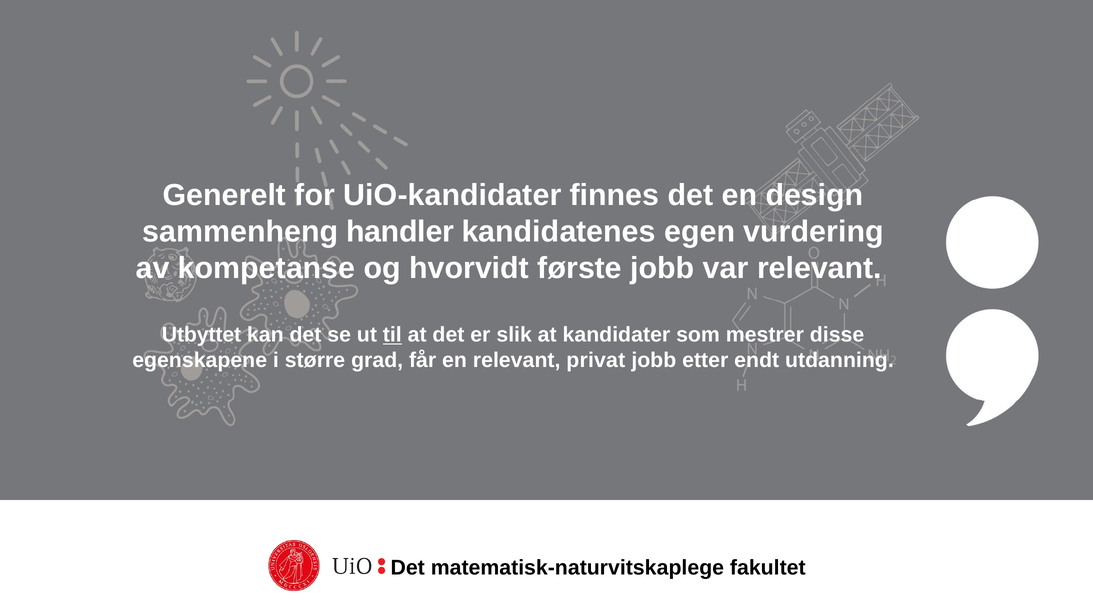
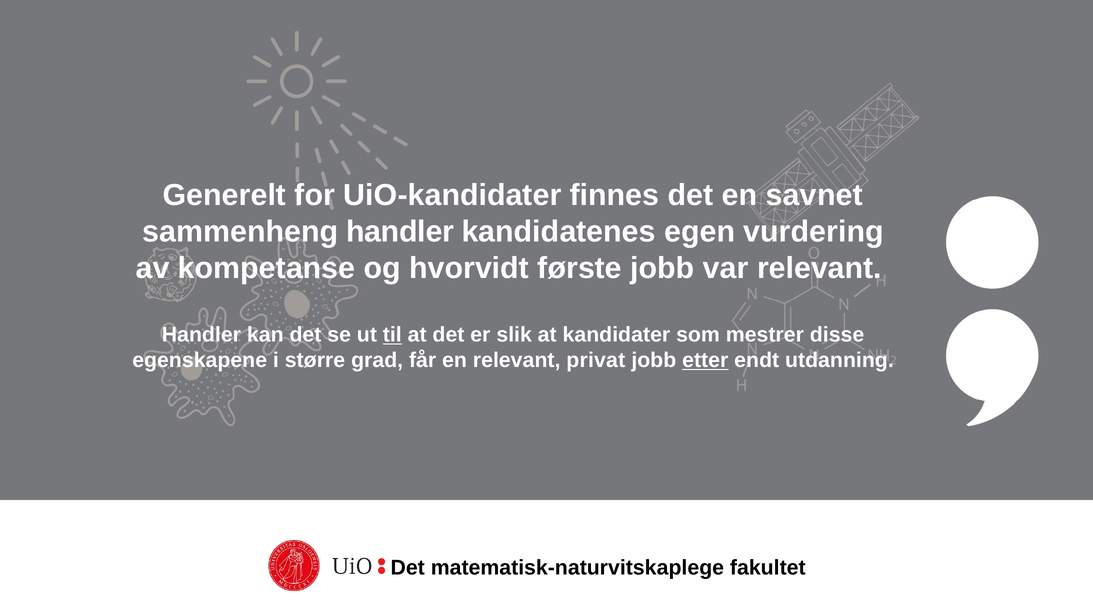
design: design -> savnet (814, 195)
Utbyttet: Utbyttet -> Handler (201, 335)
etter underline: none -> present (705, 360)
